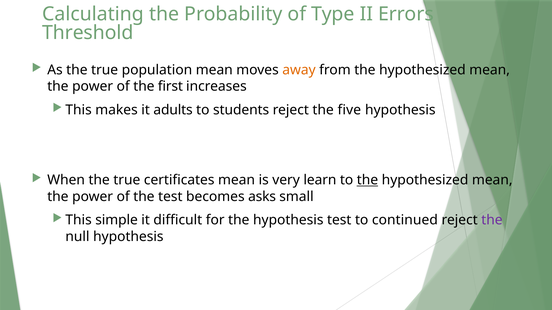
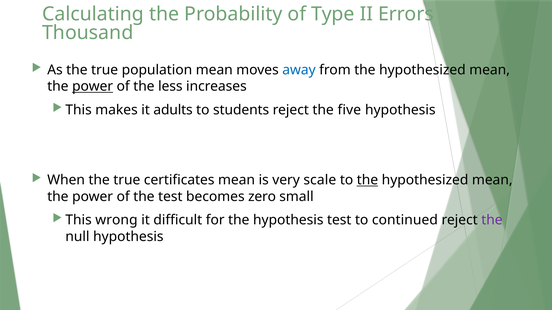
Threshold: Threshold -> Thousand (88, 33)
away colour: orange -> blue (299, 70)
power underline: none -> present (93, 87)
first: first -> less (170, 87)
learn: learn -> scale (320, 180)
asks: asks -> zero (262, 197)
simple: simple -> wrong (116, 220)
